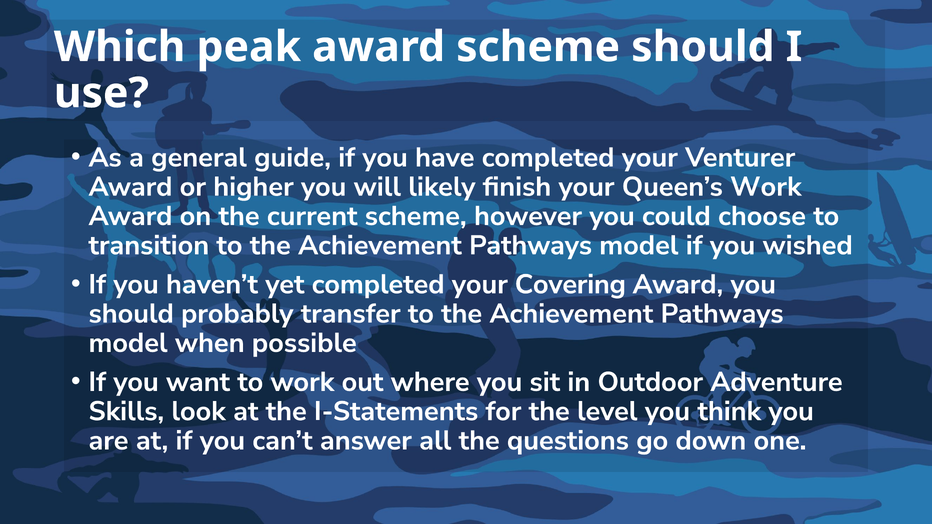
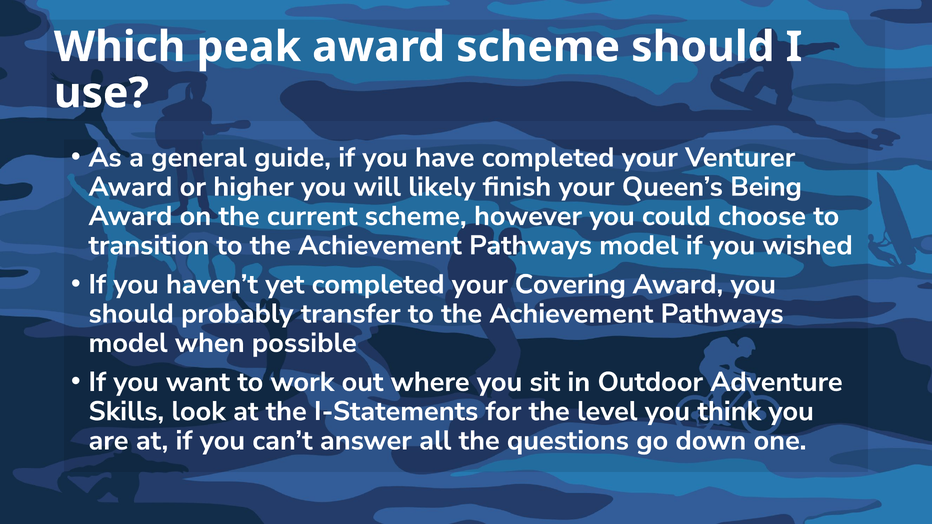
Queen’s Work: Work -> Being (766, 187)
